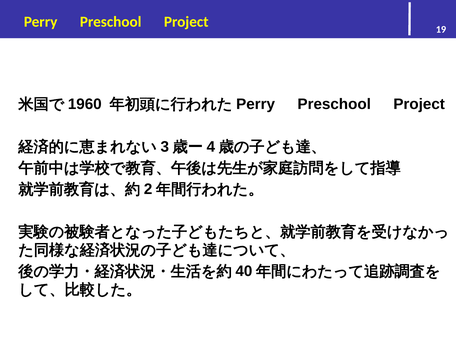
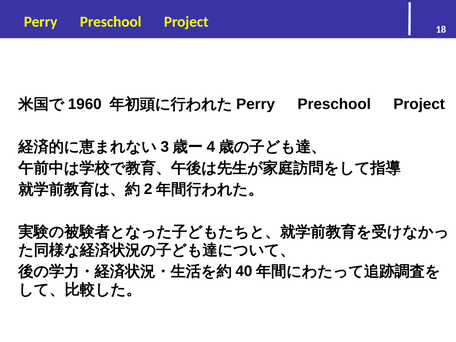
19: 19 -> 18 (441, 29)
